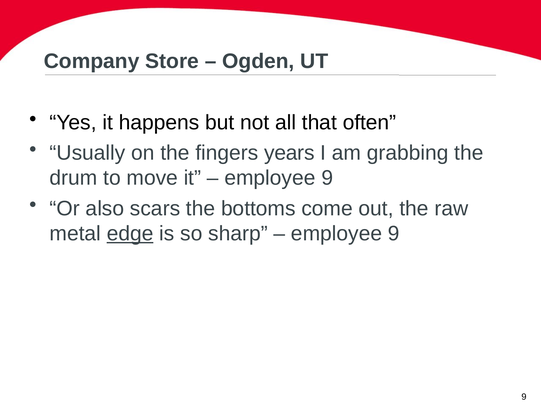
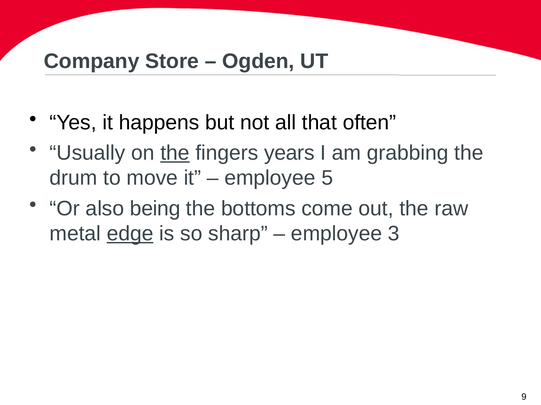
the underline: none -> present (175, 153)
9: 9 -> 5 (327, 178)
scars: scars -> being (155, 209)
9: 9 -> 3 (394, 234)
